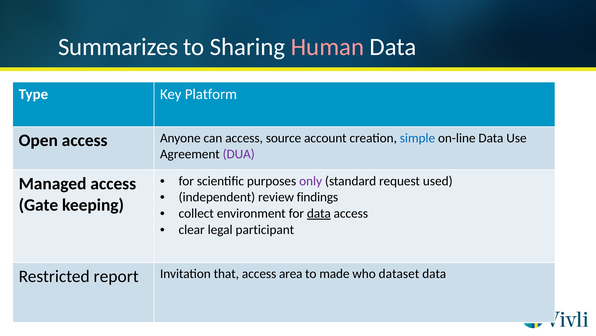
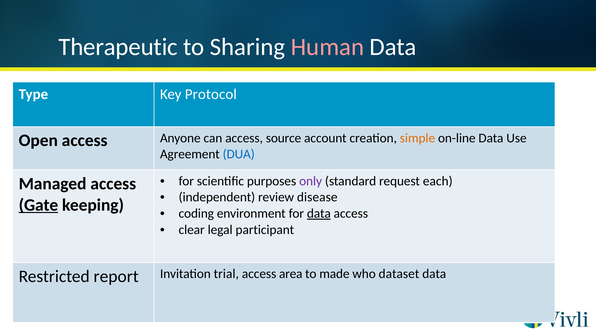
Summarizes: Summarizes -> Therapeutic (118, 47)
Platform: Platform -> Protocol (211, 94)
simple colour: blue -> orange (417, 138)
DUA colour: purple -> blue (239, 154)
used: used -> each (438, 181)
findings: findings -> disease (317, 197)
Gate underline: none -> present (38, 204)
collect: collect -> coding (196, 213)
that: that -> trial (226, 273)
